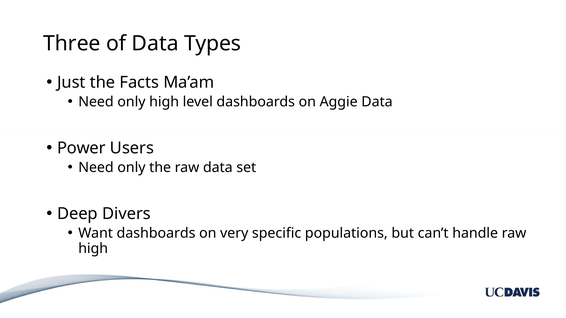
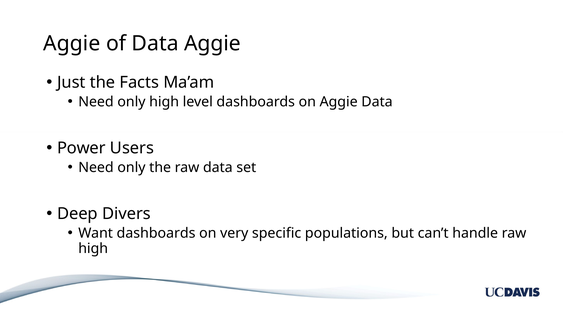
Three: Three -> Aggie (72, 44)
Data Types: Types -> Aggie (212, 44)
